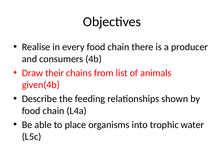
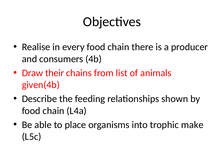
water: water -> make (192, 125)
